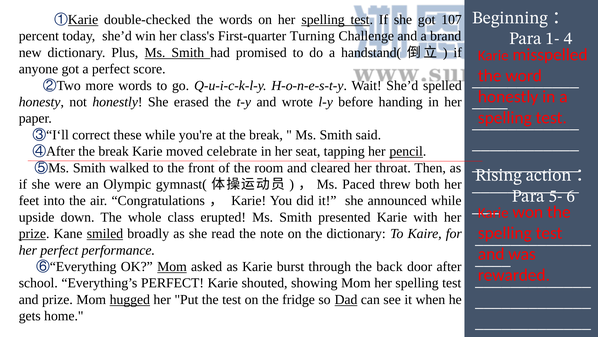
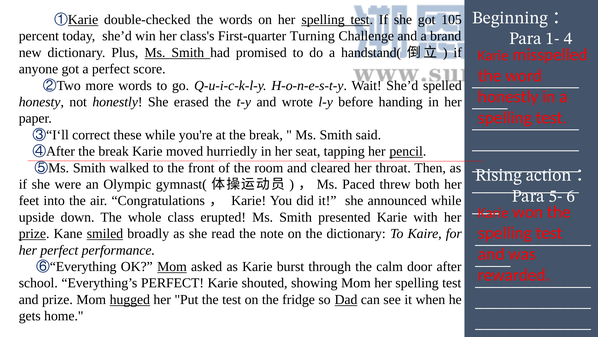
107: 107 -> 105 (452, 20)
celebrate: celebrate -> hurriedly (232, 151)
back: back -> calm (390, 266)
